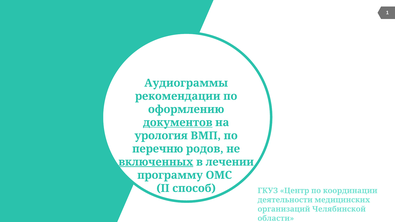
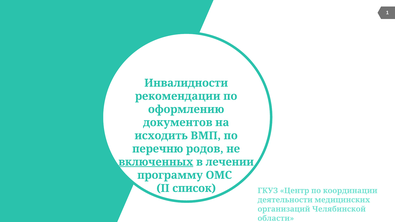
Аудиограммы: Аудиограммы -> Инвалидности (186, 83)
документов underline: present -> none (178, 123)
урология: урология -> исходить (161, 136)
способ: способ -> список (194, 188)
